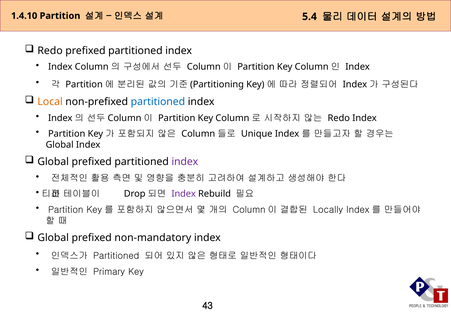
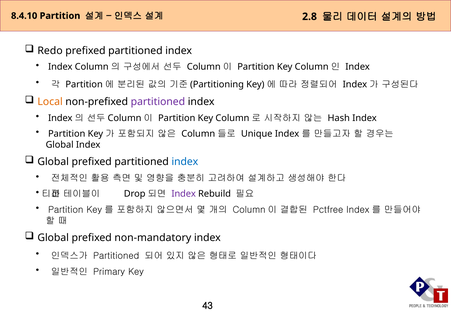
1.4.10: 1.4.10 -> 8.4.10 (24, 16)
5.4: 5.4 -> 2.8 (310, 17)
partitioned colour: blue -> purple (158, 102)
Redo: Redo -> Hash (339, 118)
index colour: purple -> blue (185, 162)
Locally: Locally -> Pctfree (328, 210)
